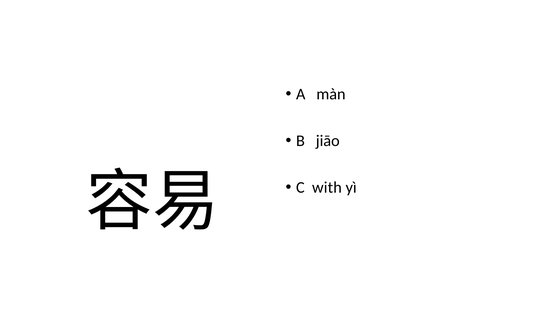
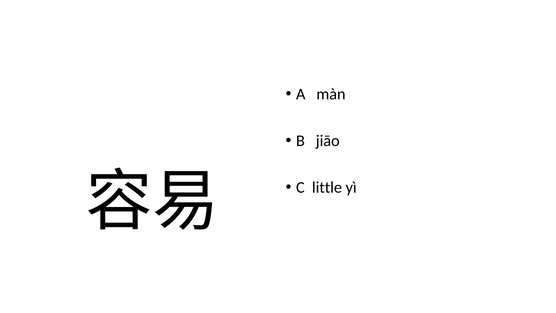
with: with -> little (327, 187)
